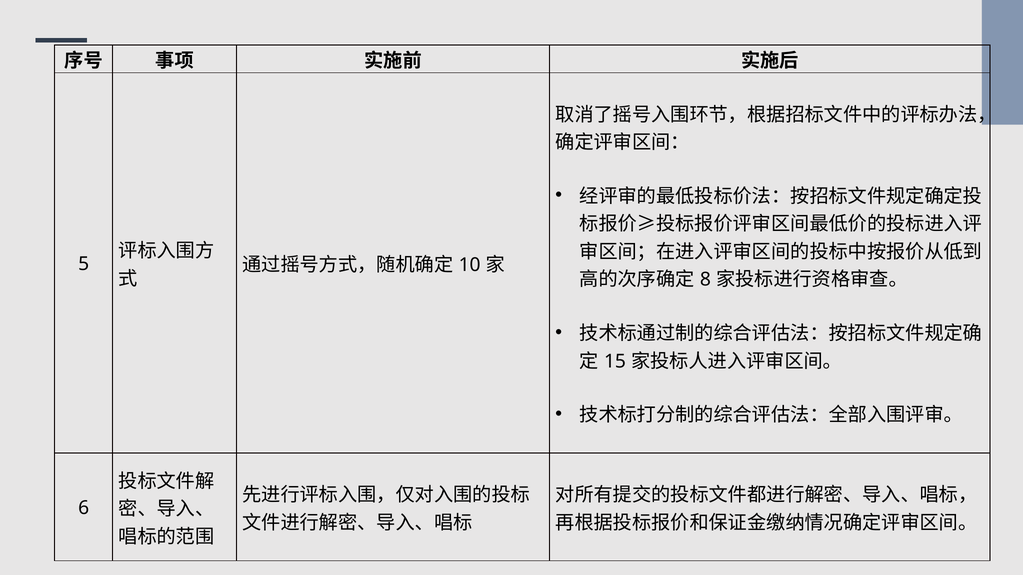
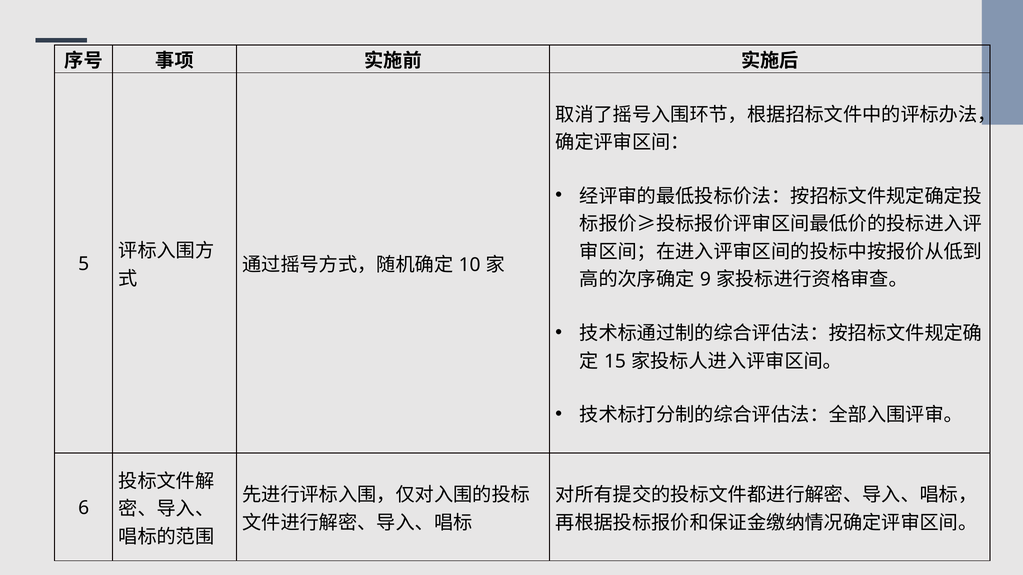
8: 8 -> 9 (705, 280)
